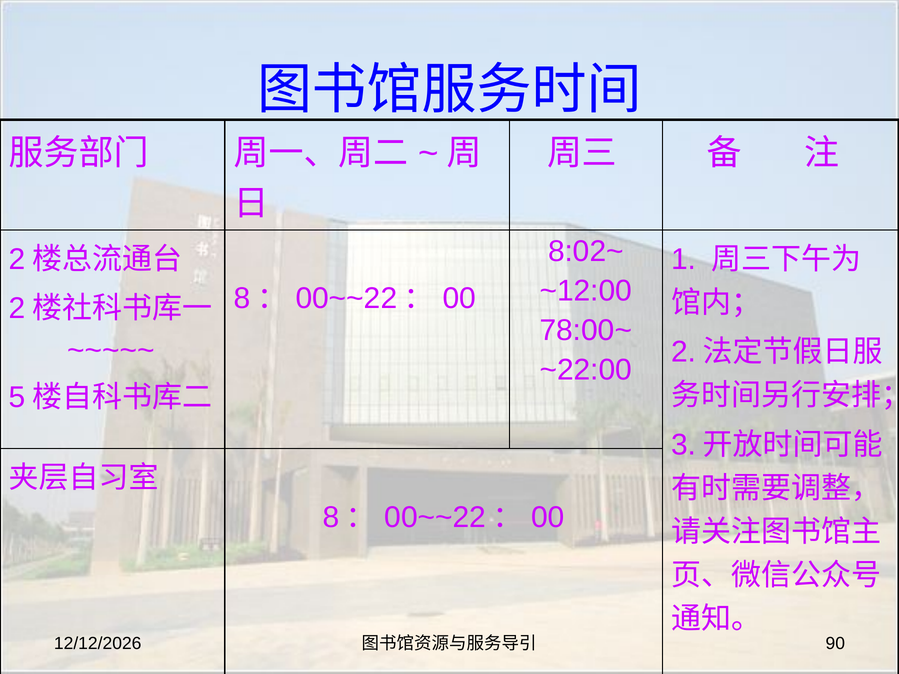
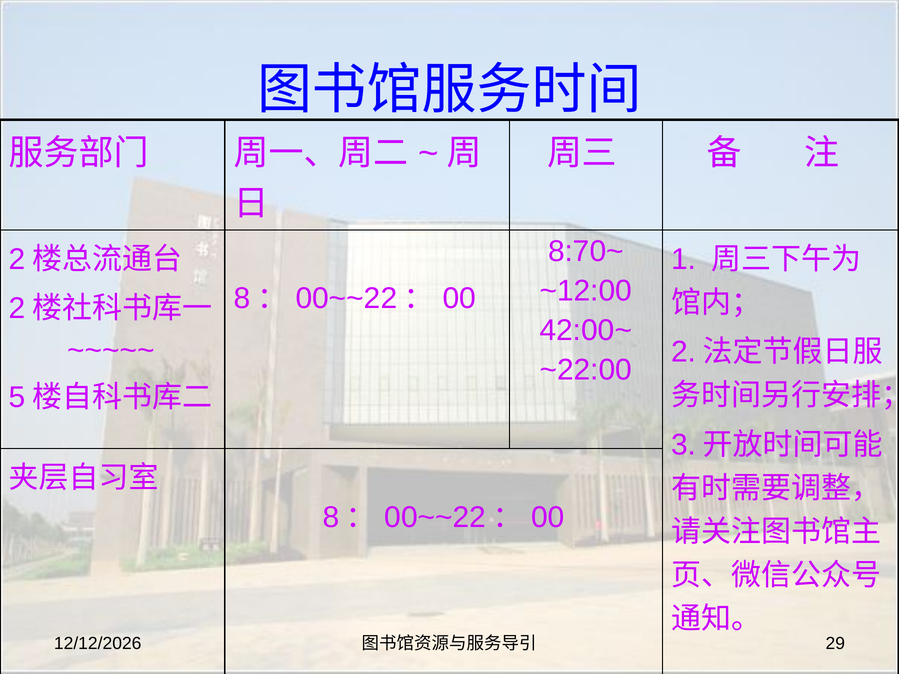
8:02~: 8:02~ -> 8:70~ (586, 252)
78:00~: 78:00~ -> 42:00~ (586, 330)
90: 90 -> 29 (835, 644)
